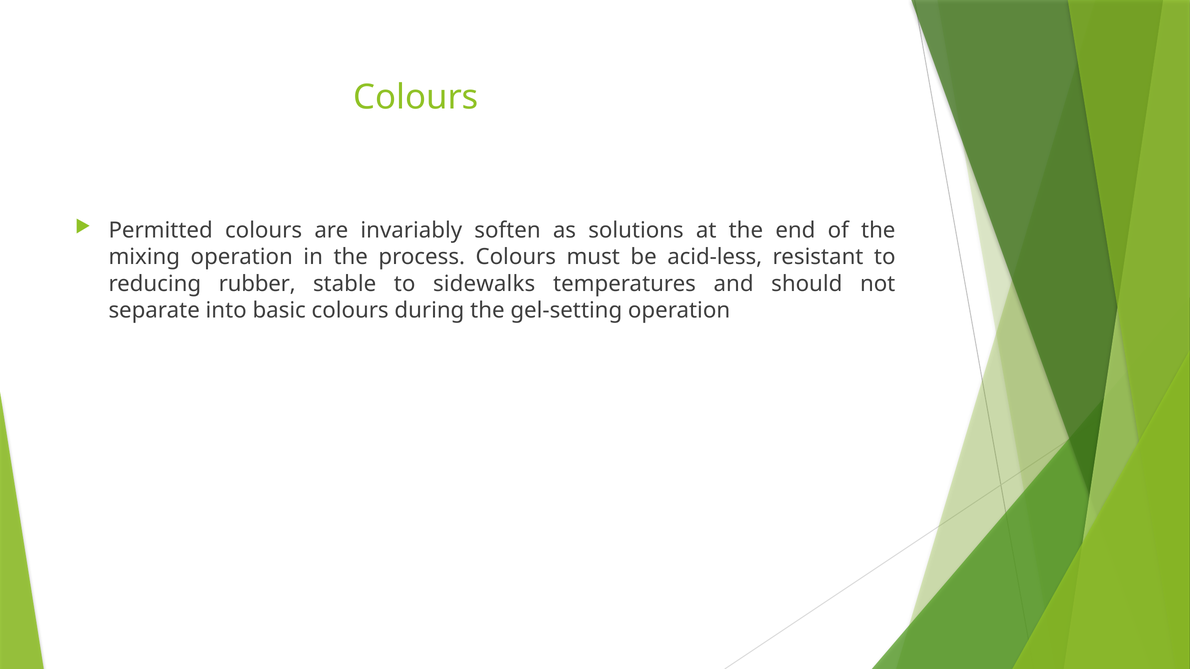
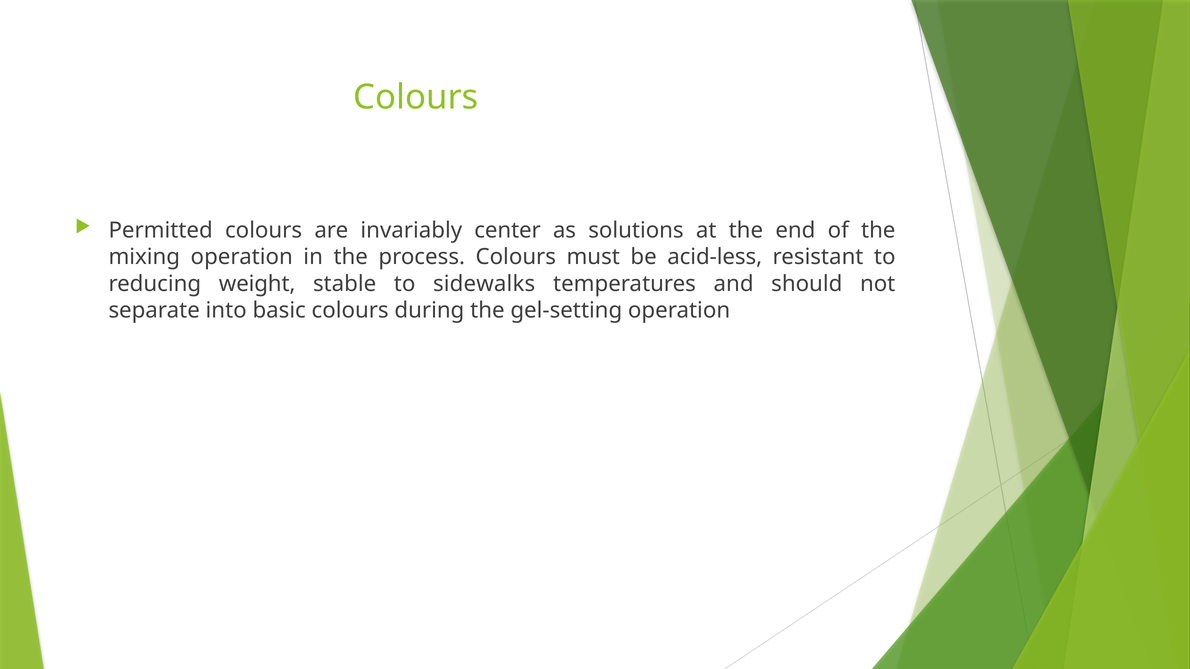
soften: soften -> center (508, 230)
rubber: rubber -> weight (257, 284)
